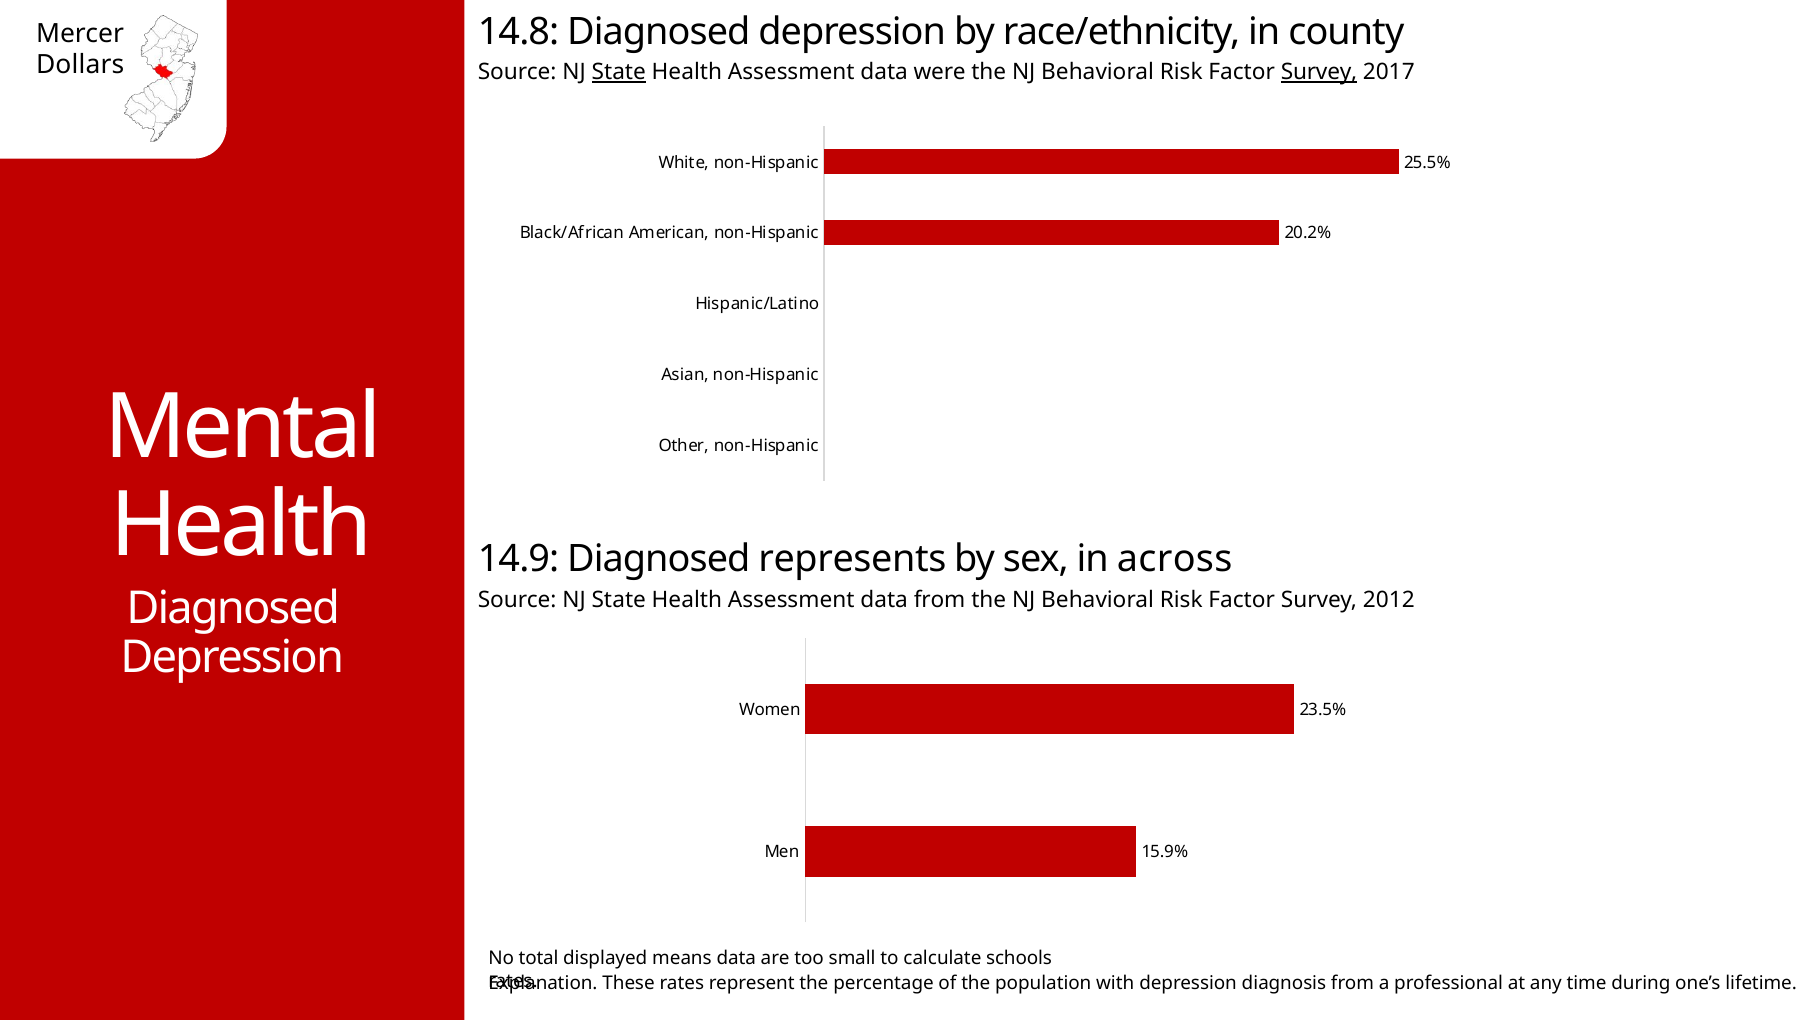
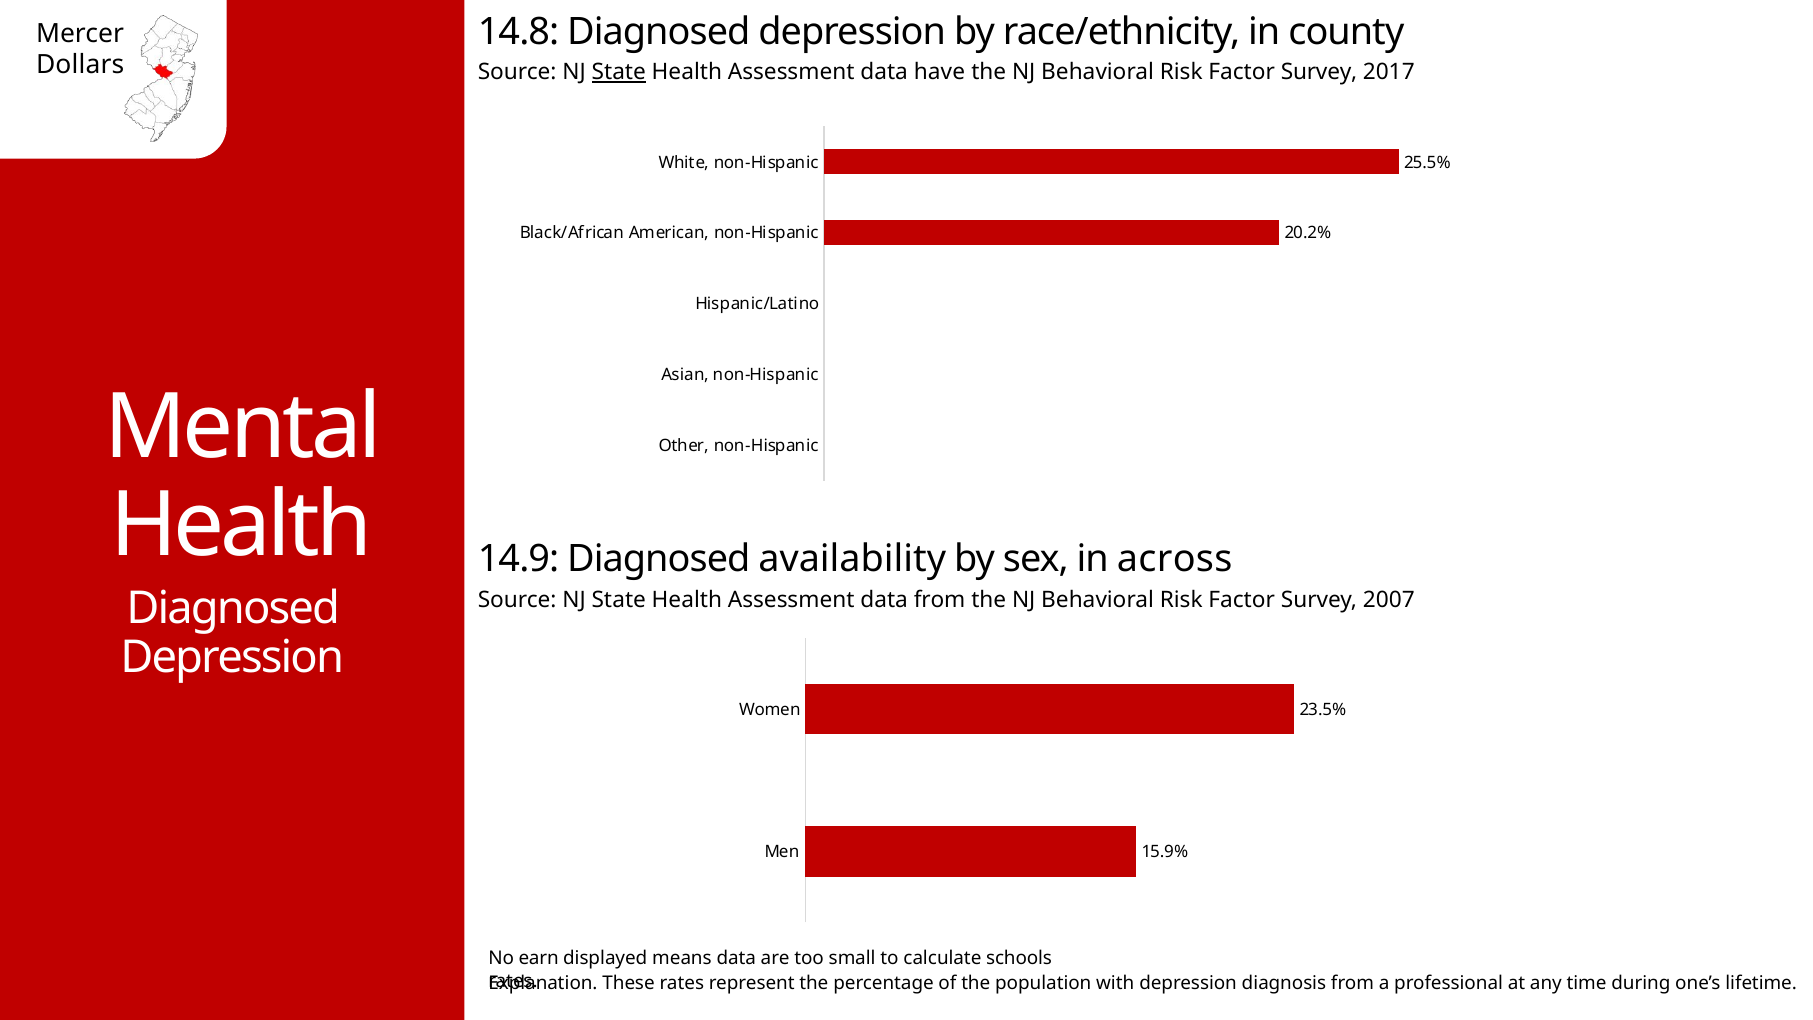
were: were -> have (939, 72)
Survey underline: present -> none (1319, 72)
represents: represents -> availability (852, 559)
2012: 2012 -> 2007 (1389, 600)
total: total -> earn (539, 958)
